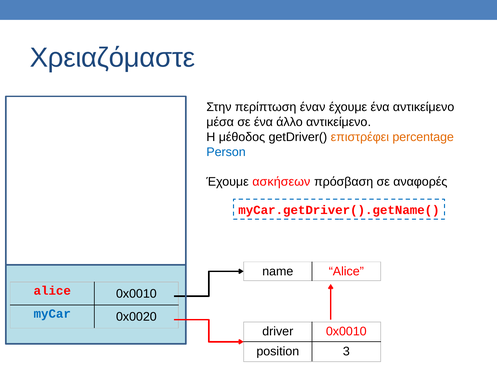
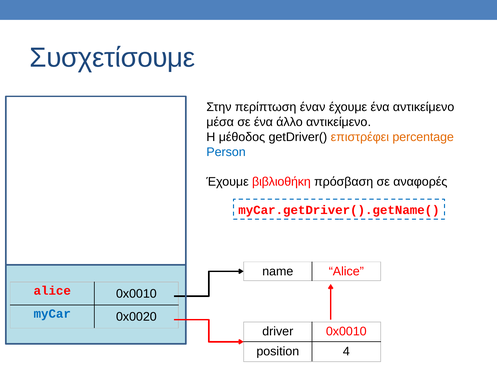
Χρειαζόμαστε: Χρειαζόμαστε -> Συσχετίσουμε (112, 58)
ασκήσεων: ασκήσεων -> βιβλιοθήκη (281, 182)
3: 3 -> 4 (346, 351)
